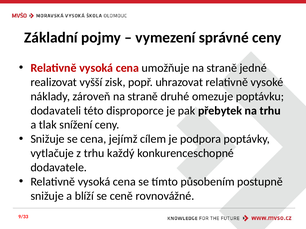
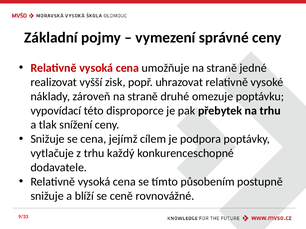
dodavateli: dodavateli -> vypovídací (56, 111)
